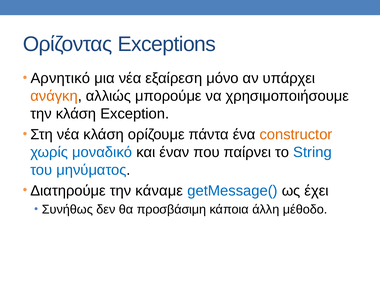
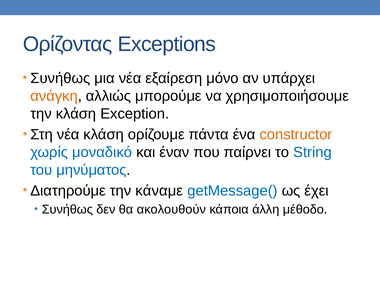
Αρνητικό: Αρνητικό -> Συνήθως (60, 78)
προσβάσιμη: προσβάσιμη -> ακολουθούν (171, 210)
